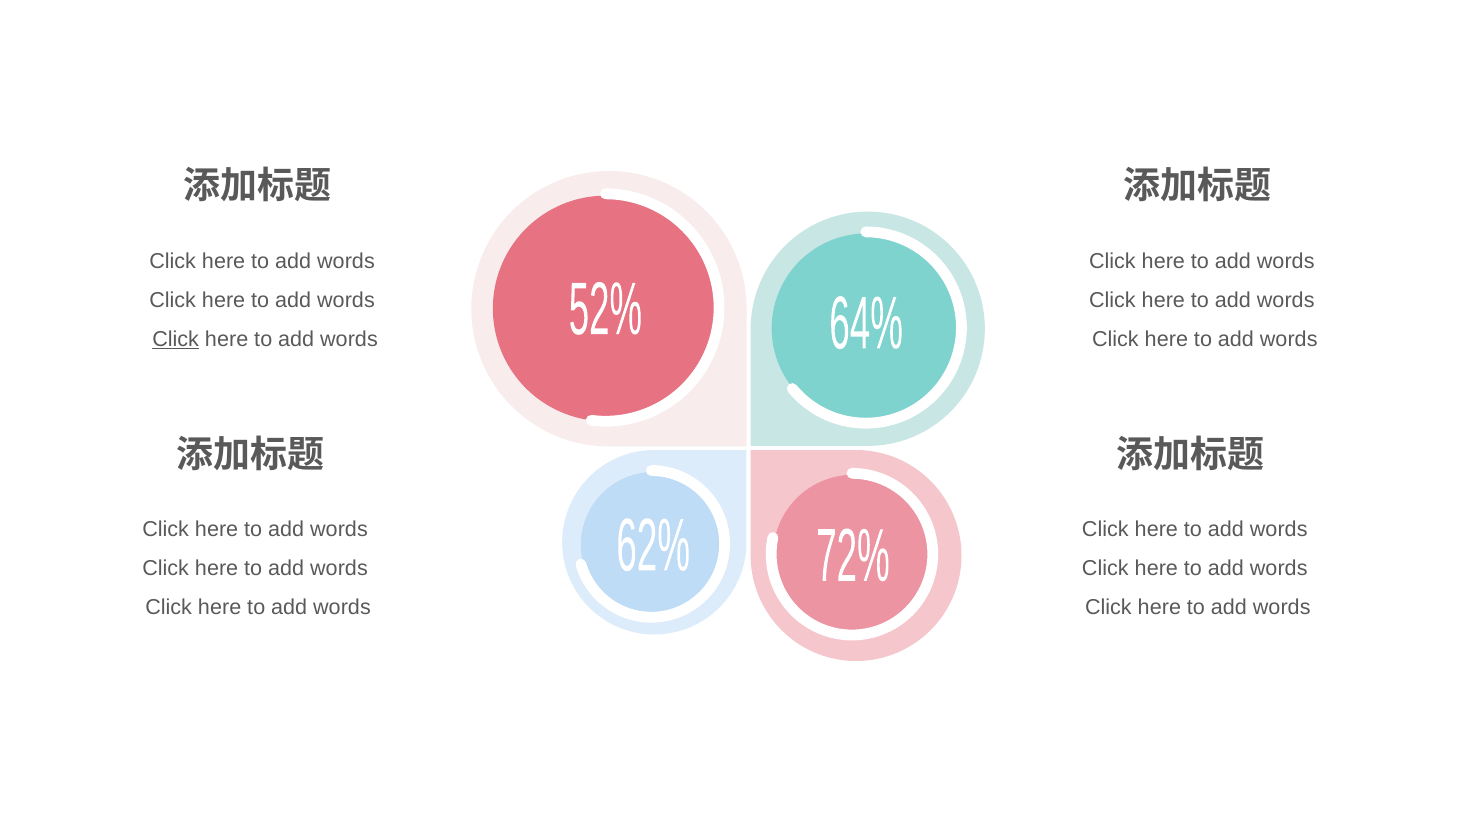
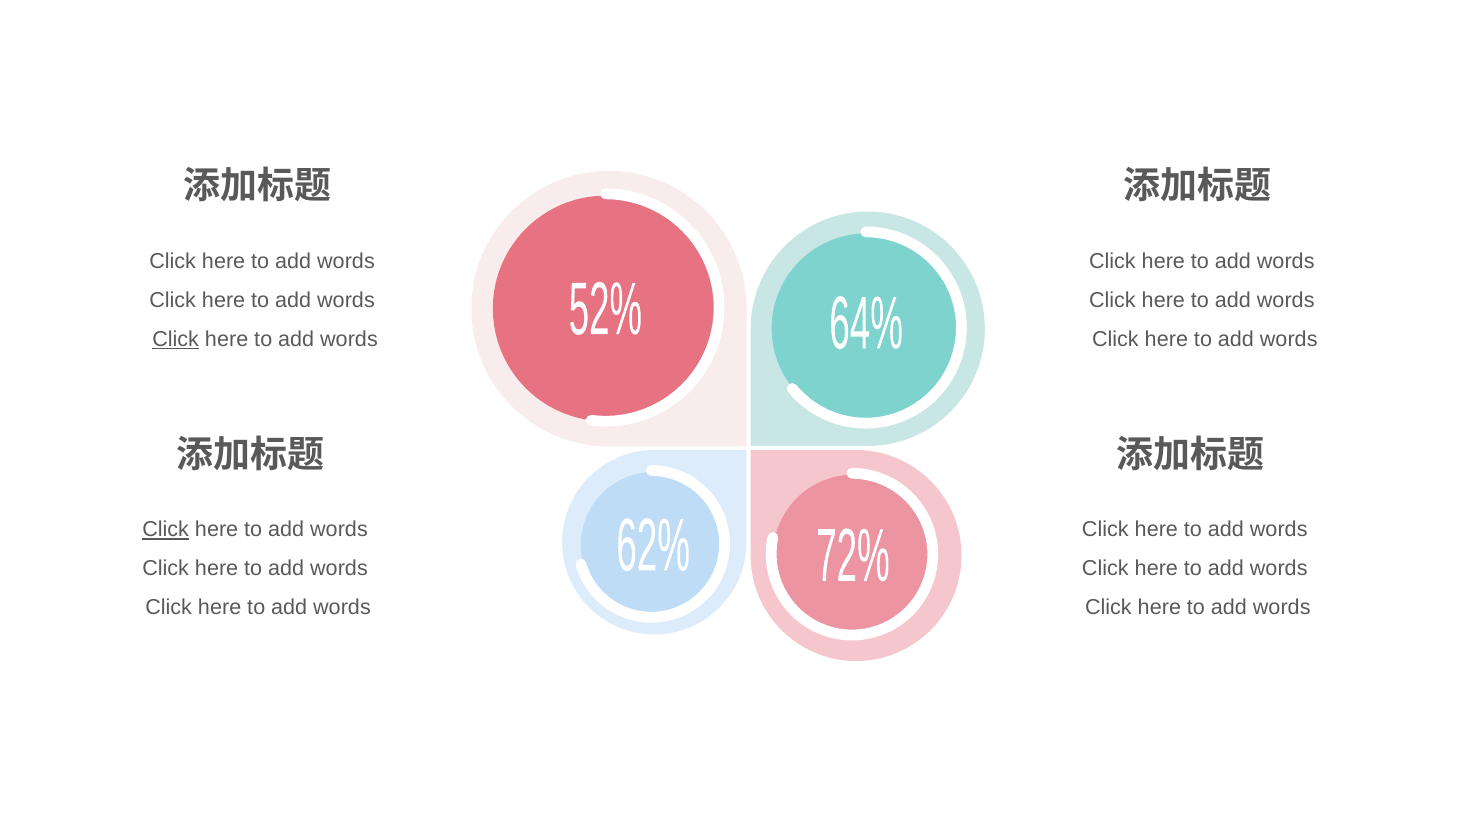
Click underline: none -> present (166, 529)
